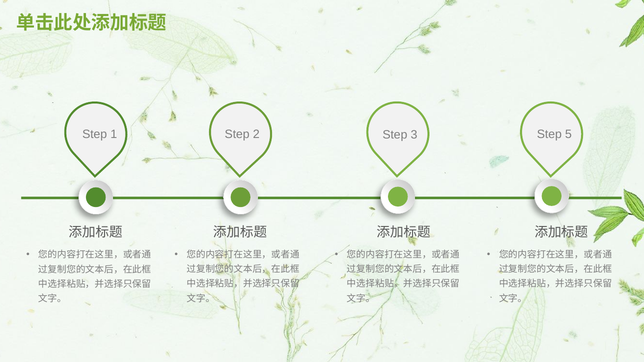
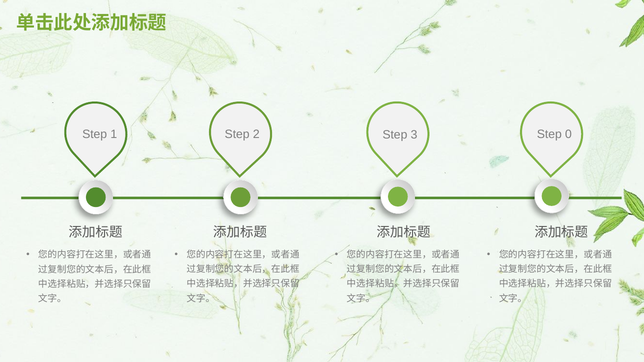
5: 5 -> 0 (568, 134)
